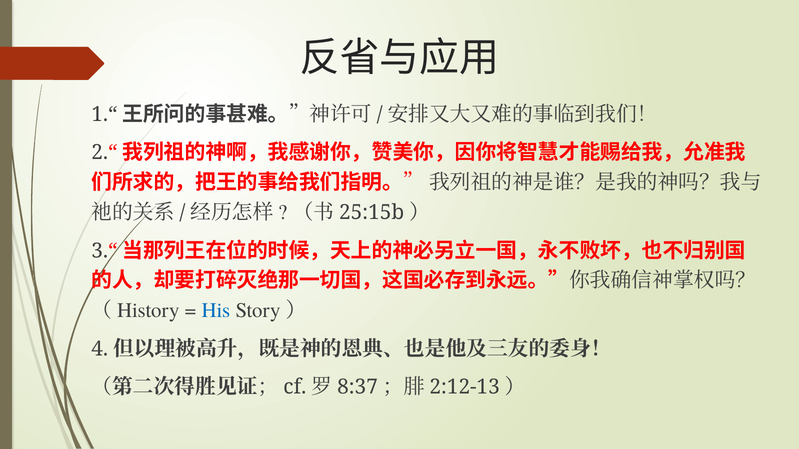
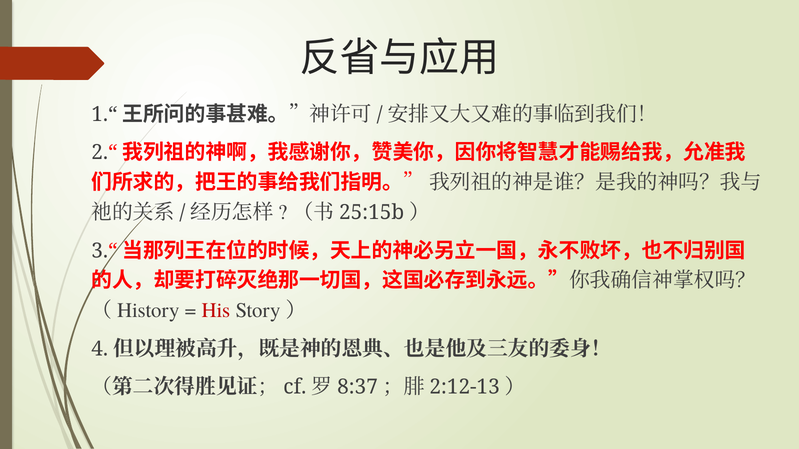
His colour: blue -> red (216, 311)
